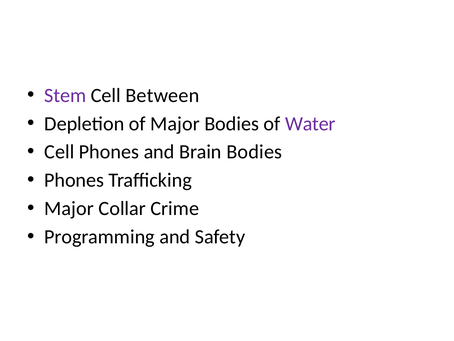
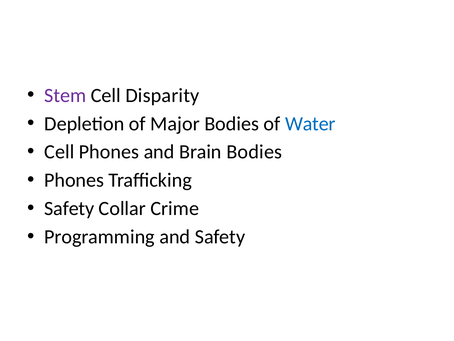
Between: Between -> Disparity (162, 95)
Water colour: purple -> blue (310, 123)
Major: Major -> Safety (69, 208)
